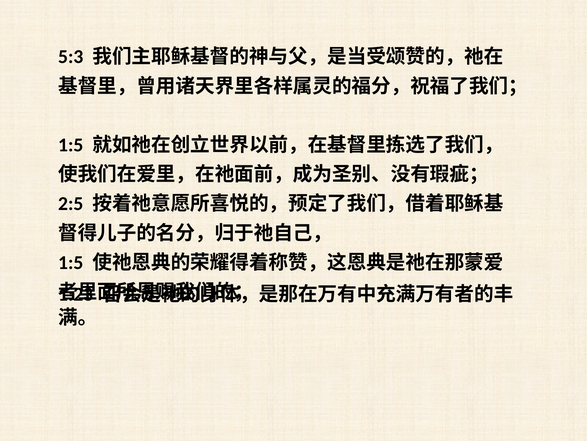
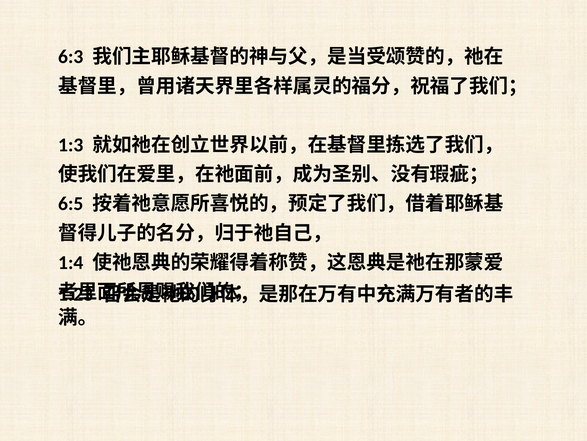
5:3: 5:3 -> 6:3 (71, 57)
1:5: 1:5 -> 1:3 (71, 145)
2:5: 2:5 -> 6:5 (71, 203)
1:5: 1:5 -> 1:4 (71, 262)
